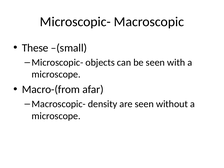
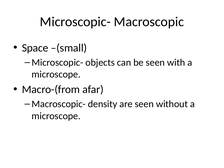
These: These -> Space (35, 48)
